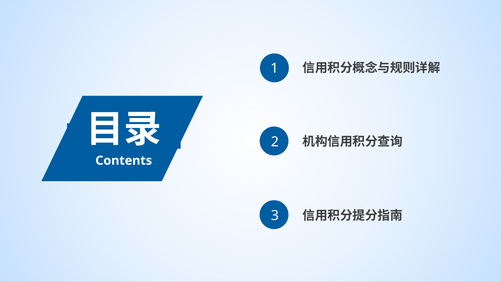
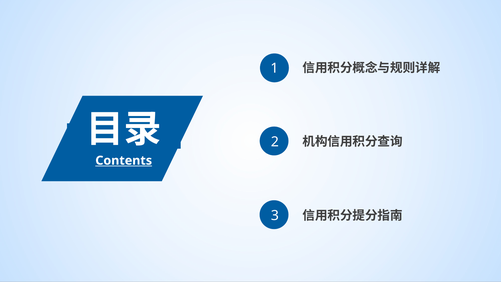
Contents underline: none -> present (124, 160)
